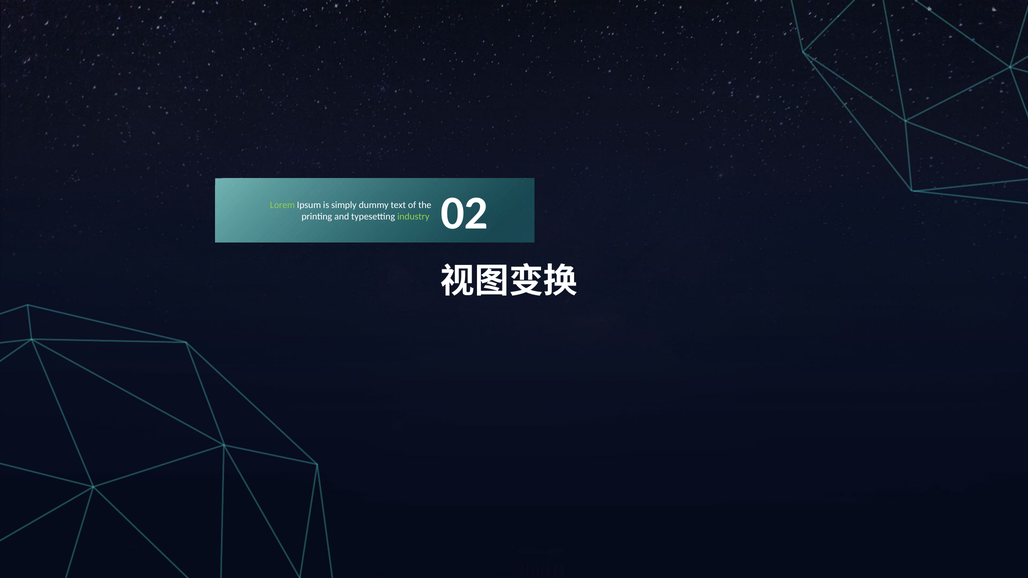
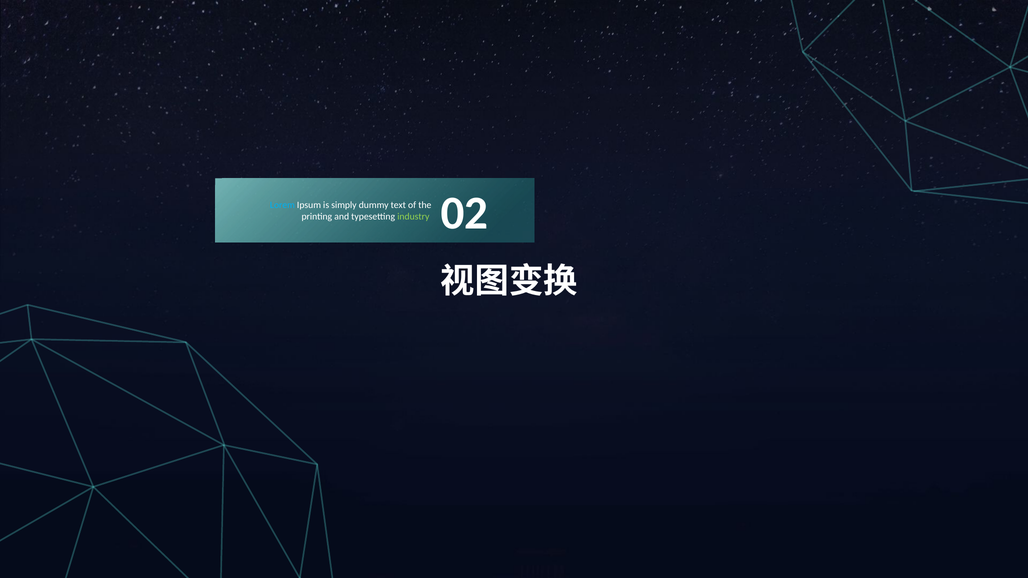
Lorem colour: light green -> light blue (282, 205)
